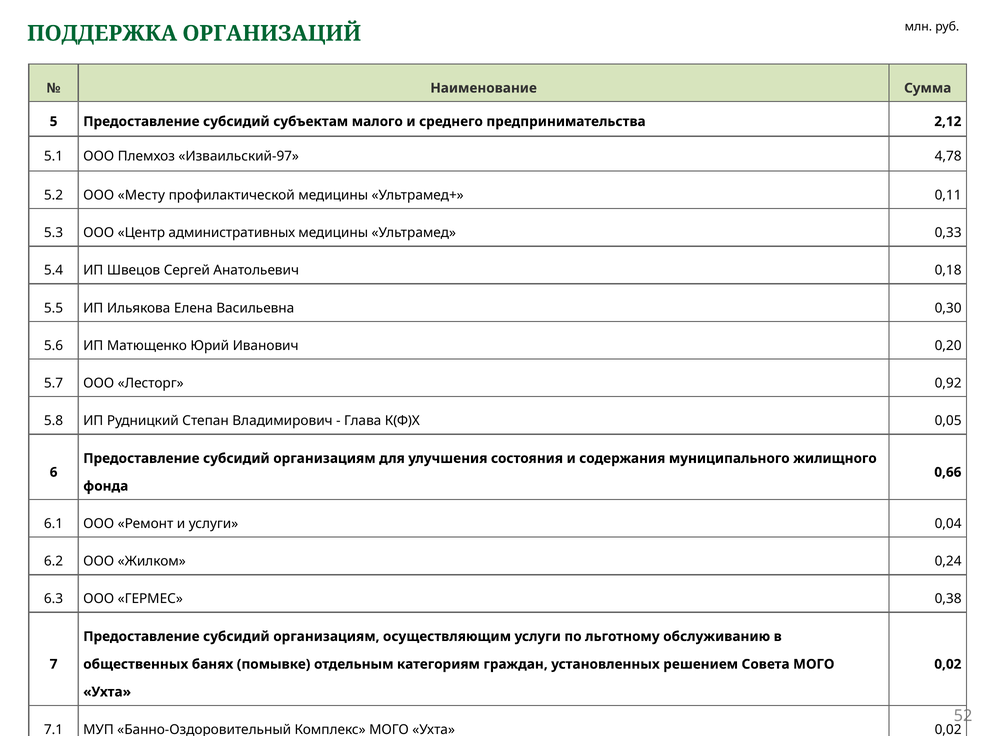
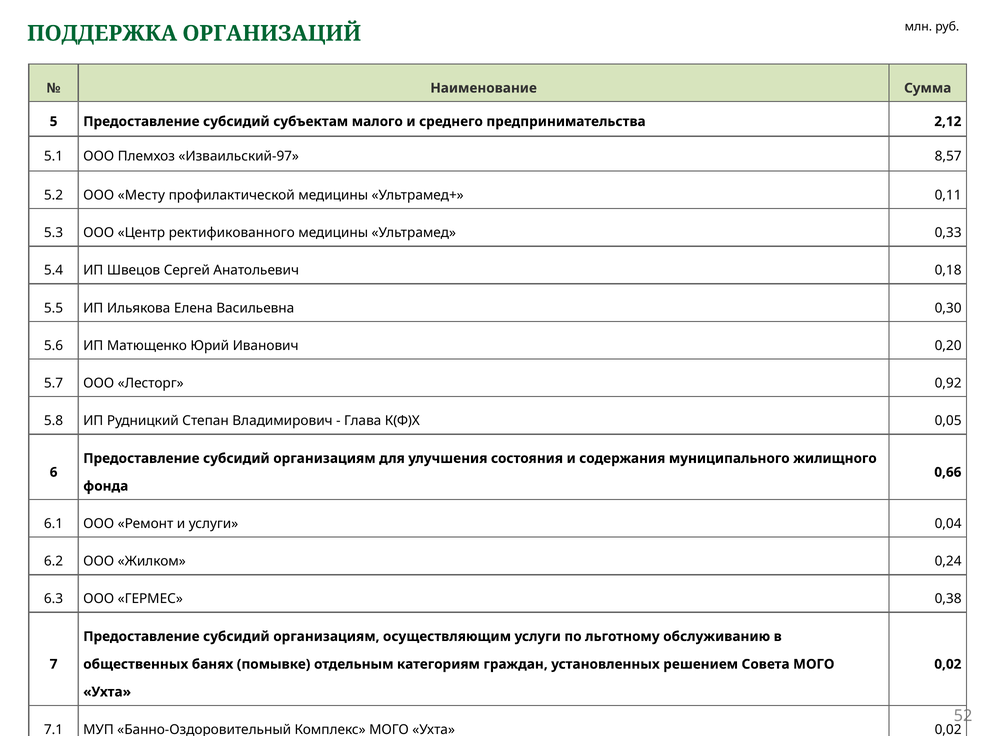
4,78: 4,78 -> 8,57 (948, 156)
административных: административных -> ректификованного (232, 233)
